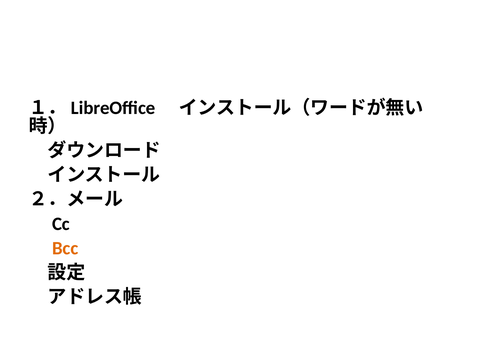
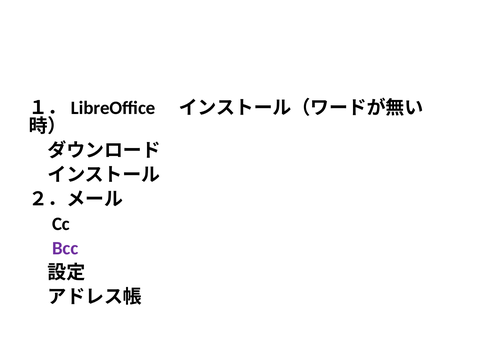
Bcc colour: orange -> purple (65, 248)
